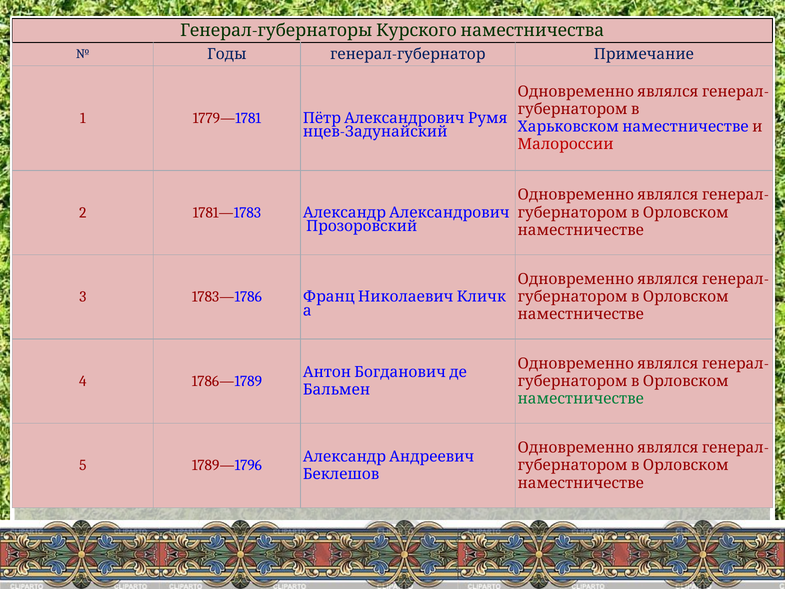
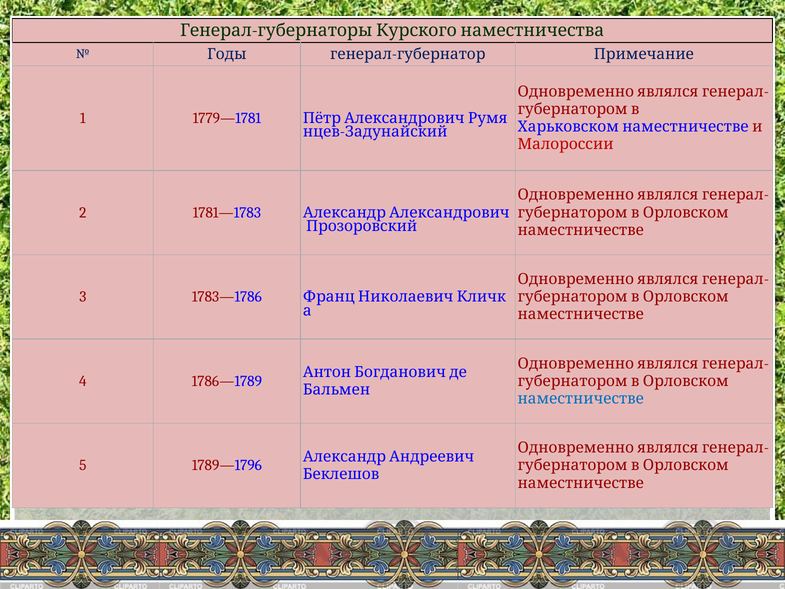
наместничестве colour: green -> blue (581, 399)
